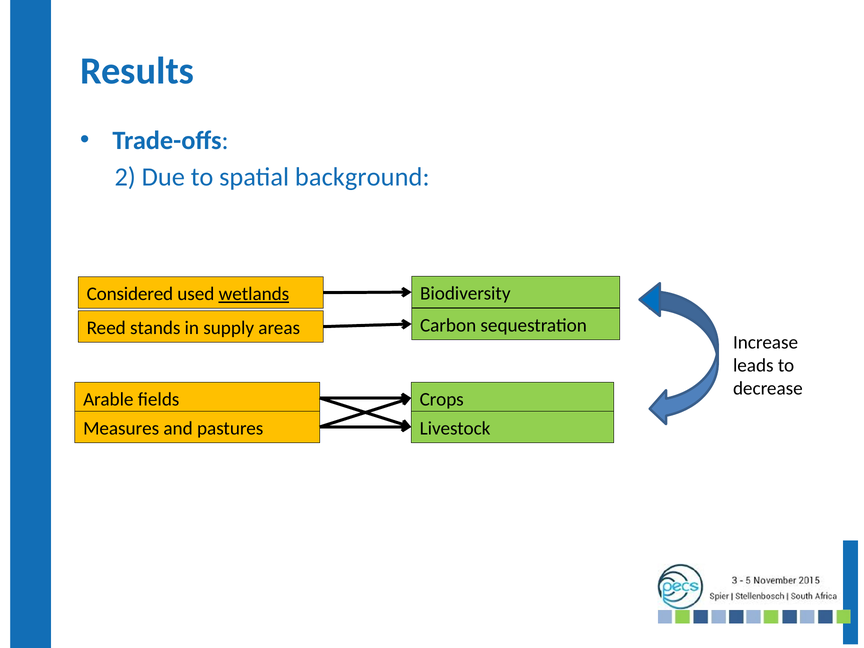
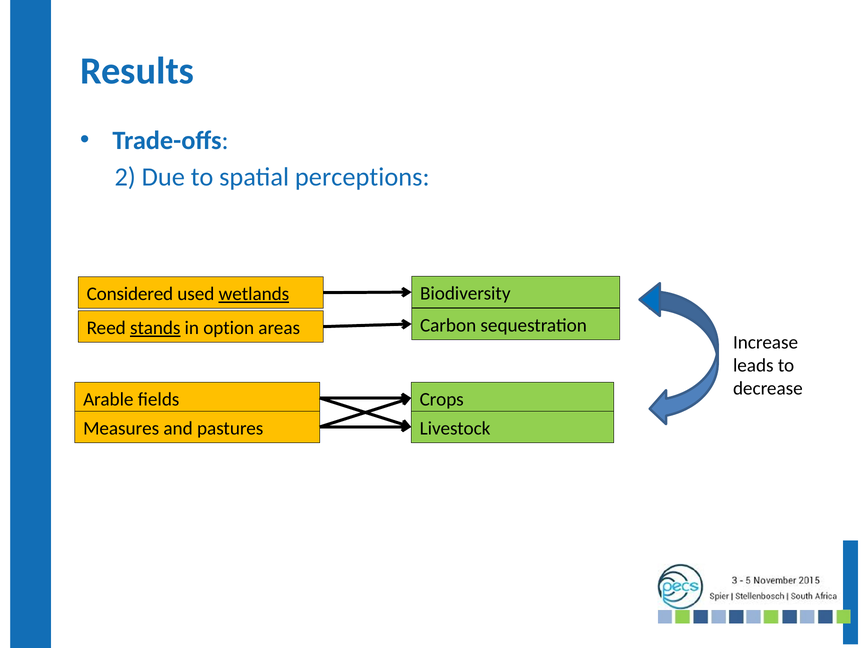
background: background -> perceptions (362, 177)
stands underline: none -> present (155, 328)
supply: supply -> option (229, 328)
